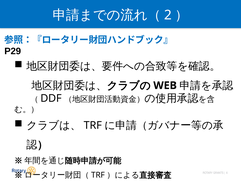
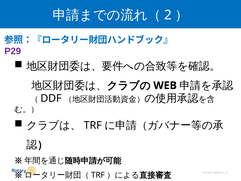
P29 colour: black -> purple (13, 51)
